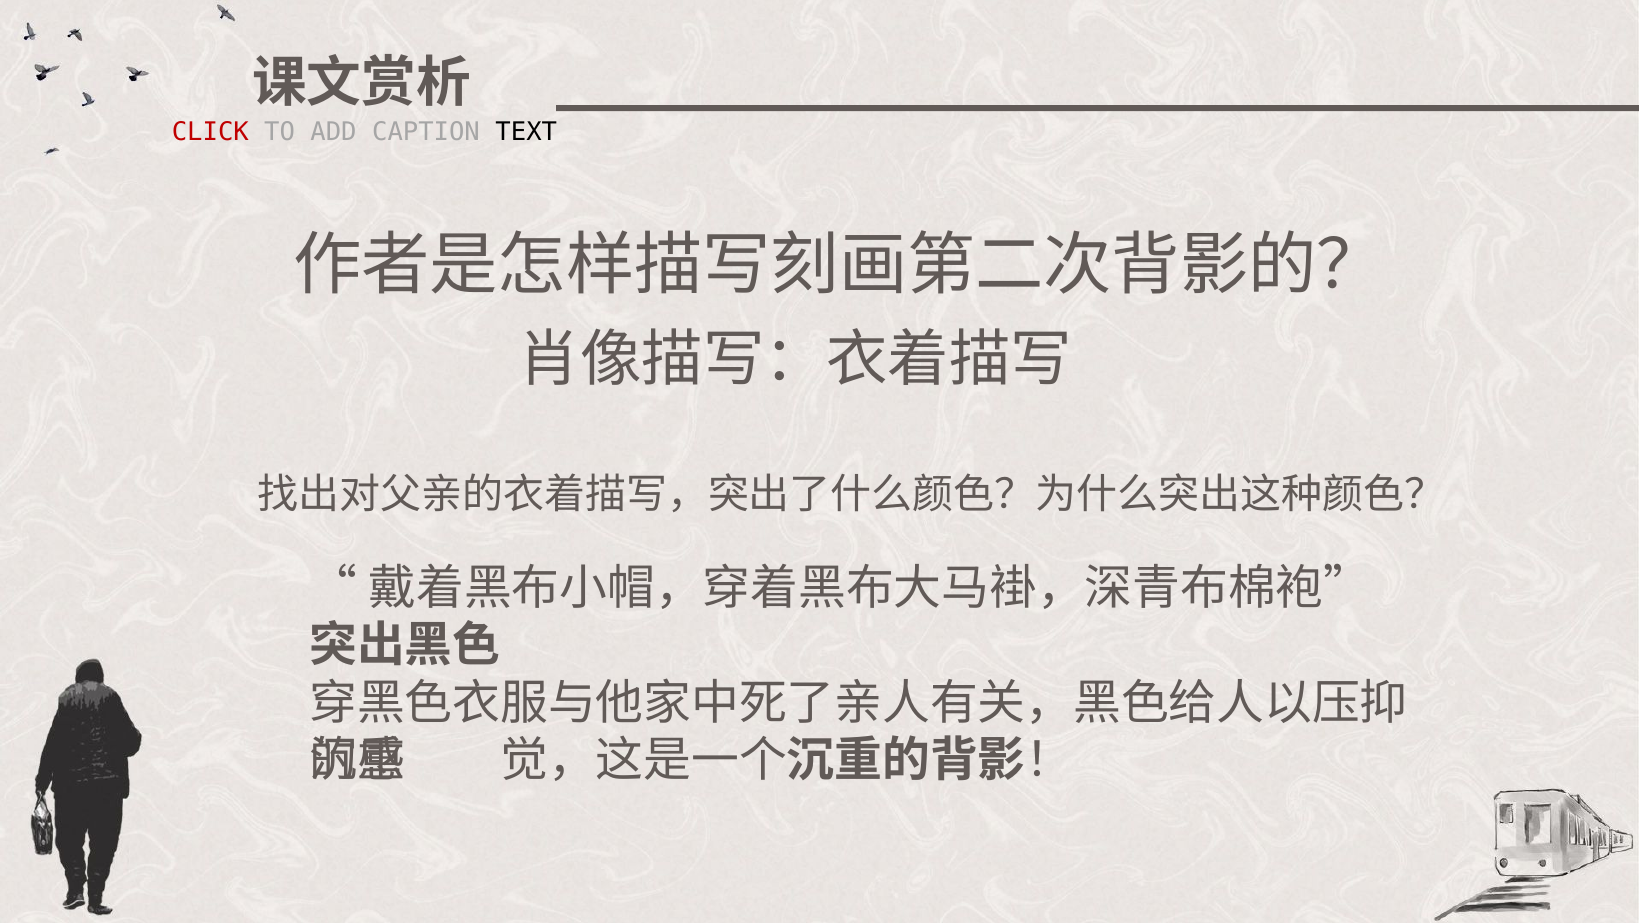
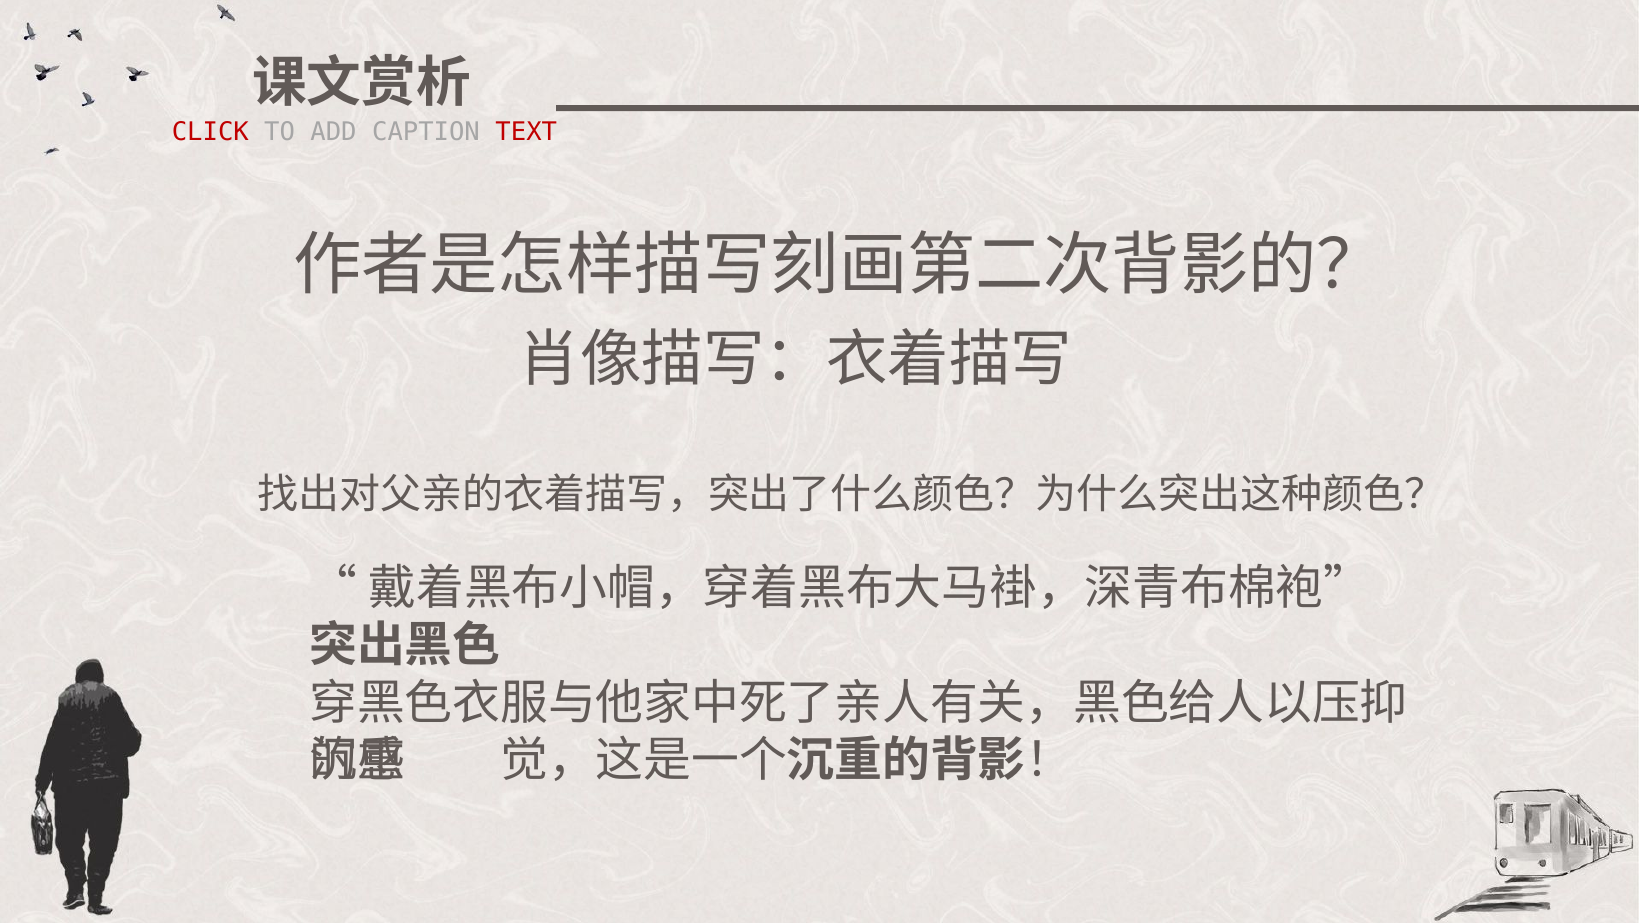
TEXT colour: black -> red (526, 132)
